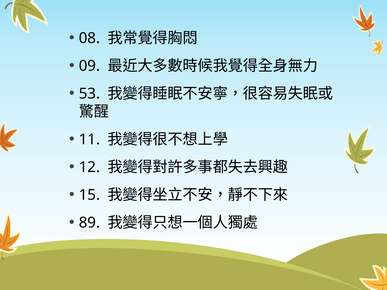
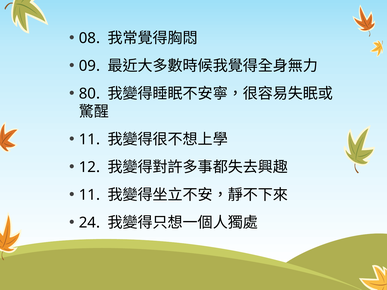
53: 53 -> 80 (89, 94)
15: 15 -> 11 (89, 195)
89: 89 -> 24 (89, 223)
